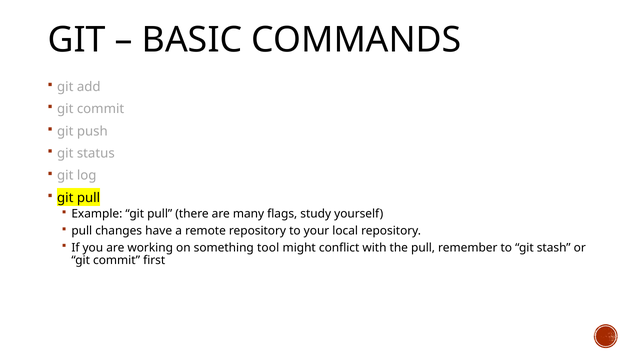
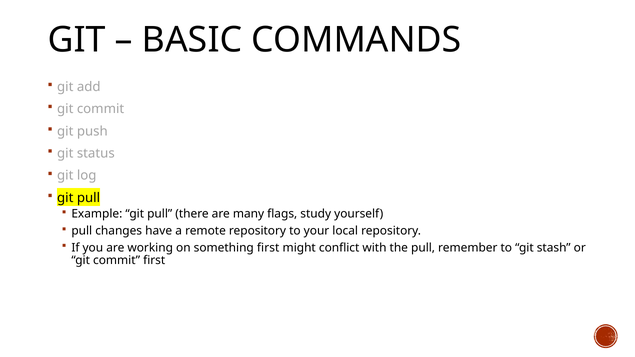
something tool: tool -> first (268, 248)
